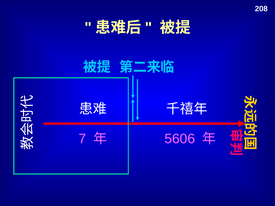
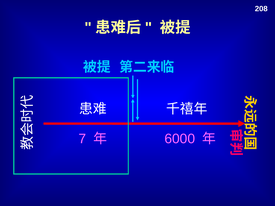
5606: 5606 -> 6000 (180, 139)
